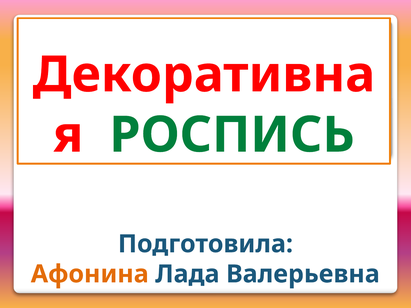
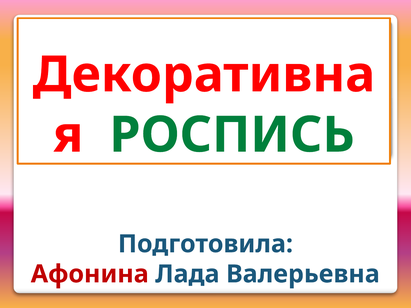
Афонина colour: orange -> red (90, 274)
